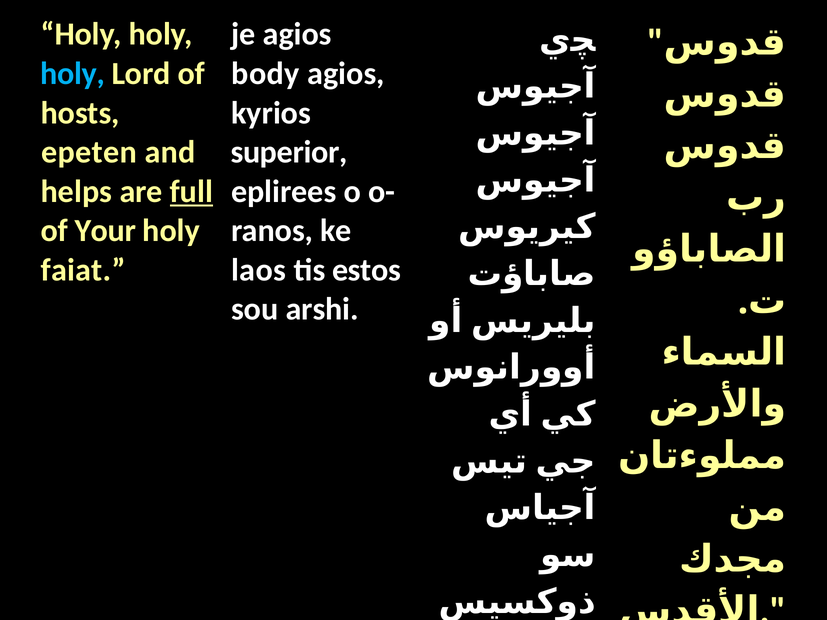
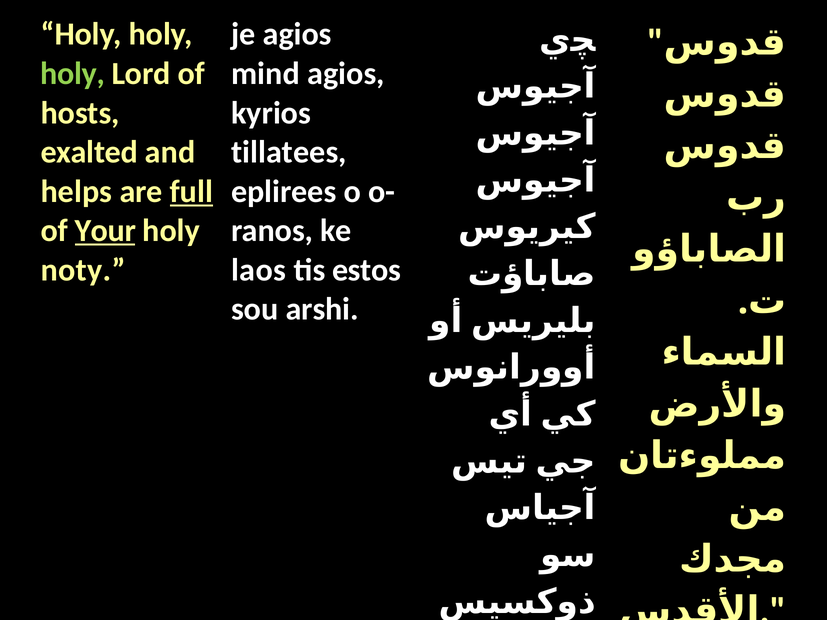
holy colour: light blue -> light green (73, 74)
body: body -> mind (266, 74)
epeten: epeten -> exalted (89, 152)
superior: superior -> tillatees (289, 152)
Your underline: none -> present (105, 231)
faiat: faiat -> noty (83, 270)
